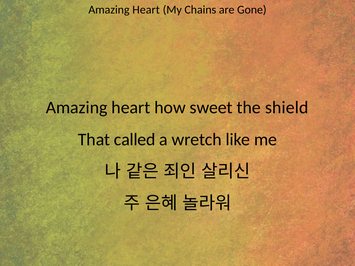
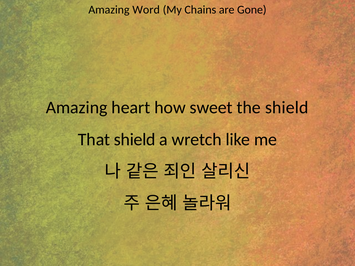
Heart: Heart -> Word (146, 10)
That called: called -> shield (135, 140)
